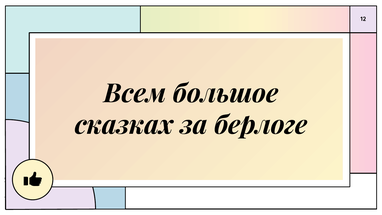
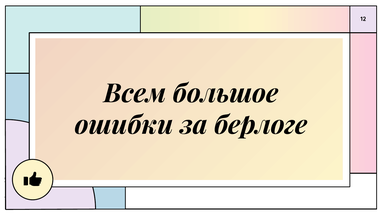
сказках: сказках -> ошибки (124, 125)
